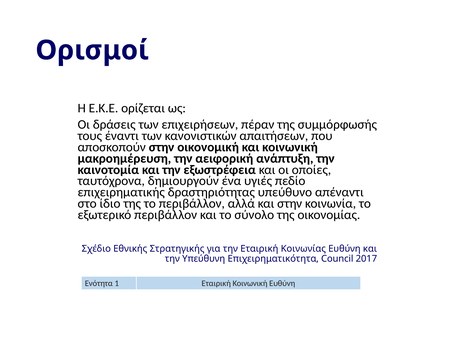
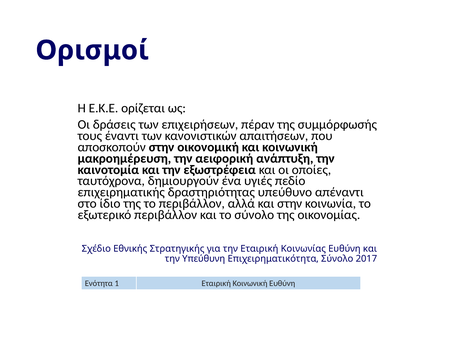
Επιχειρηματικότητα Council: Council -> Σύνολο (337, 259)
